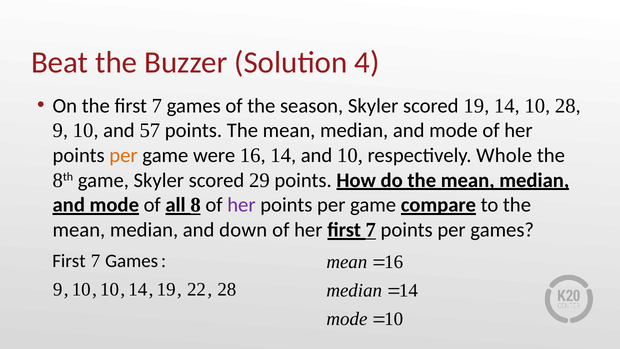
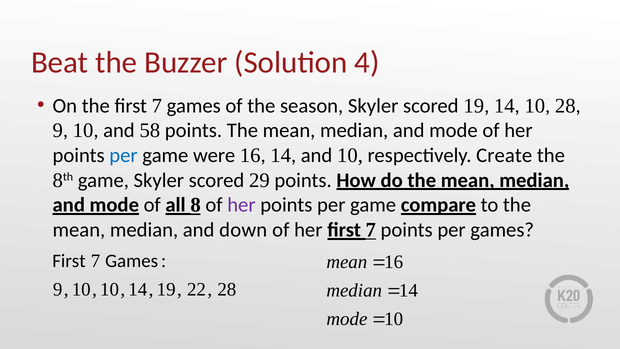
57: 57 -> 58 (150, 131)
per colour: orange -> blue (124, 155)
Whole: Whole -> Create (504, 155)
